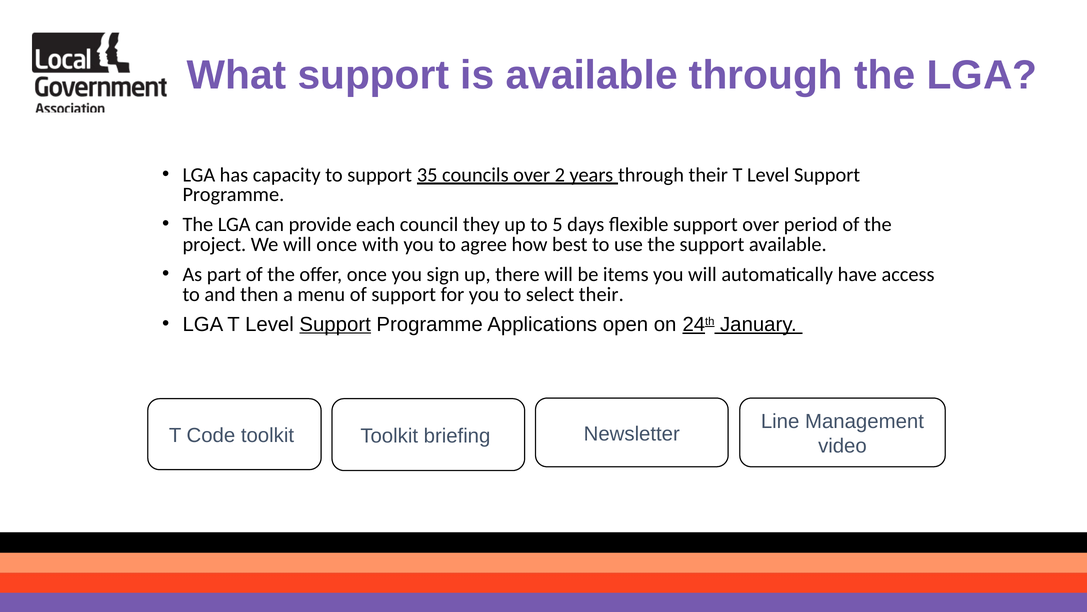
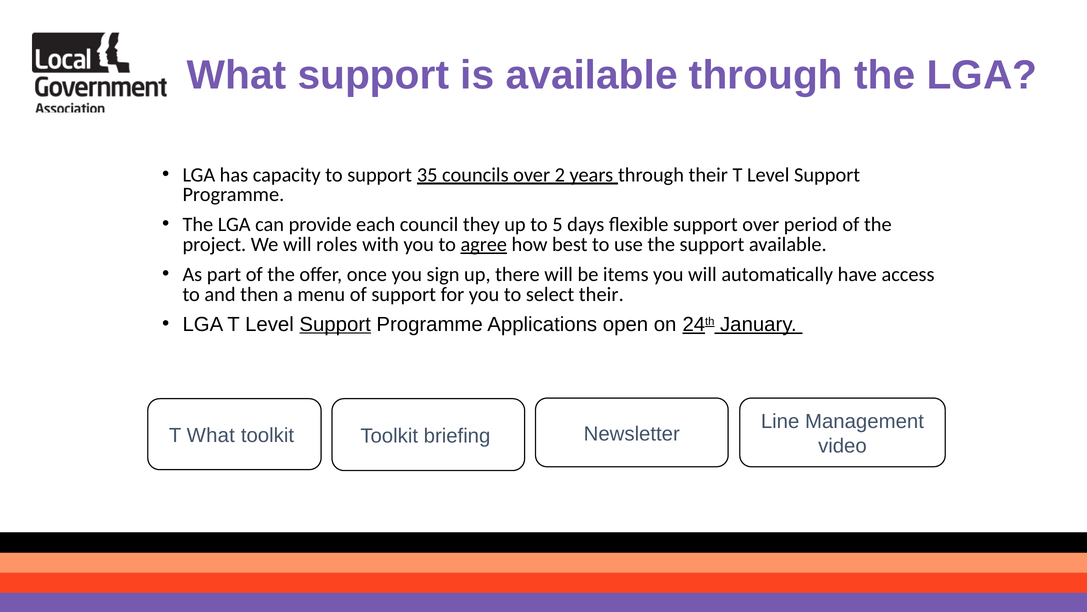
will once: once -> roles (337, 244)
agree underline: none -> present (484, 244)
T Code: Code -> What (211, 435)
